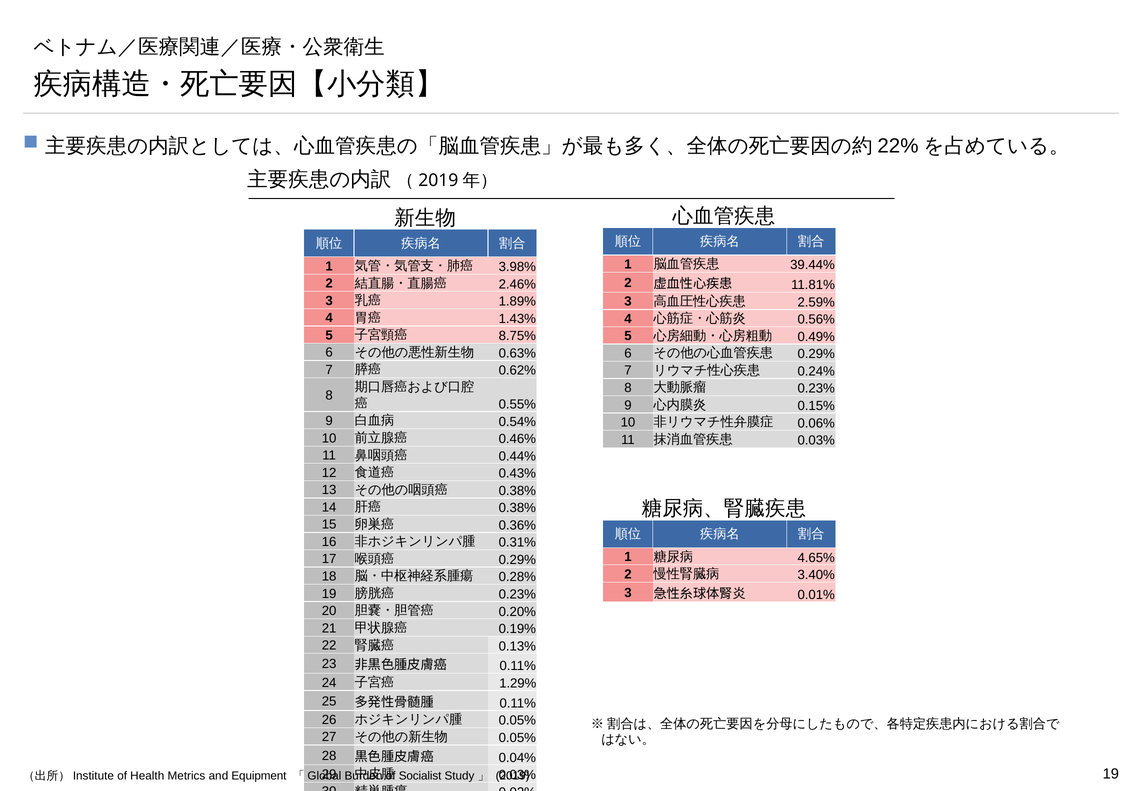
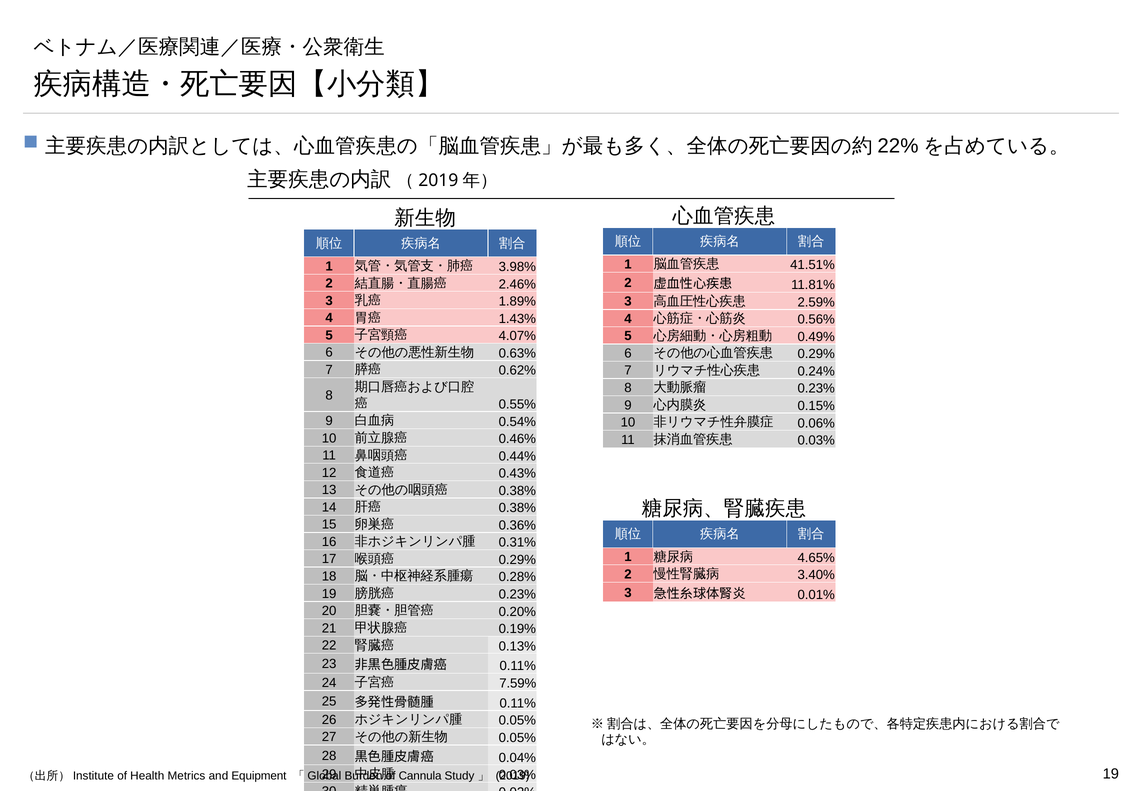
39.44%: 39.44% -> 41.51% (812, 265)
8.75%: 8.75% -> 4.07% (517, 336)
1.29%: 1.29% -> 7.59% (518, 683)
Socialist: Socialist -> Cannula (420, 775)
